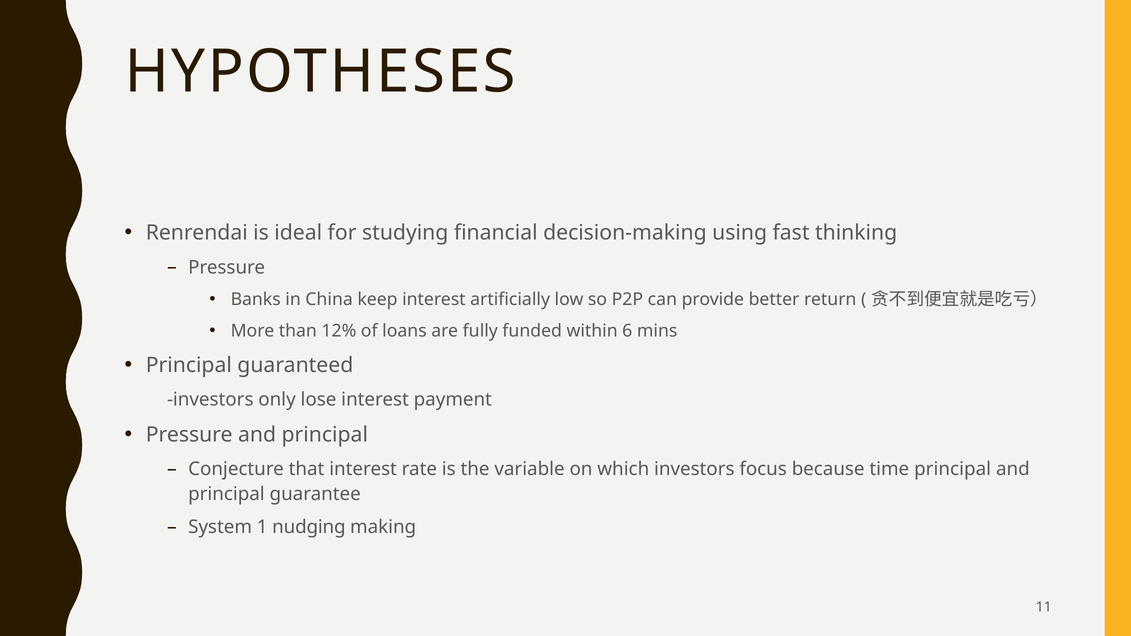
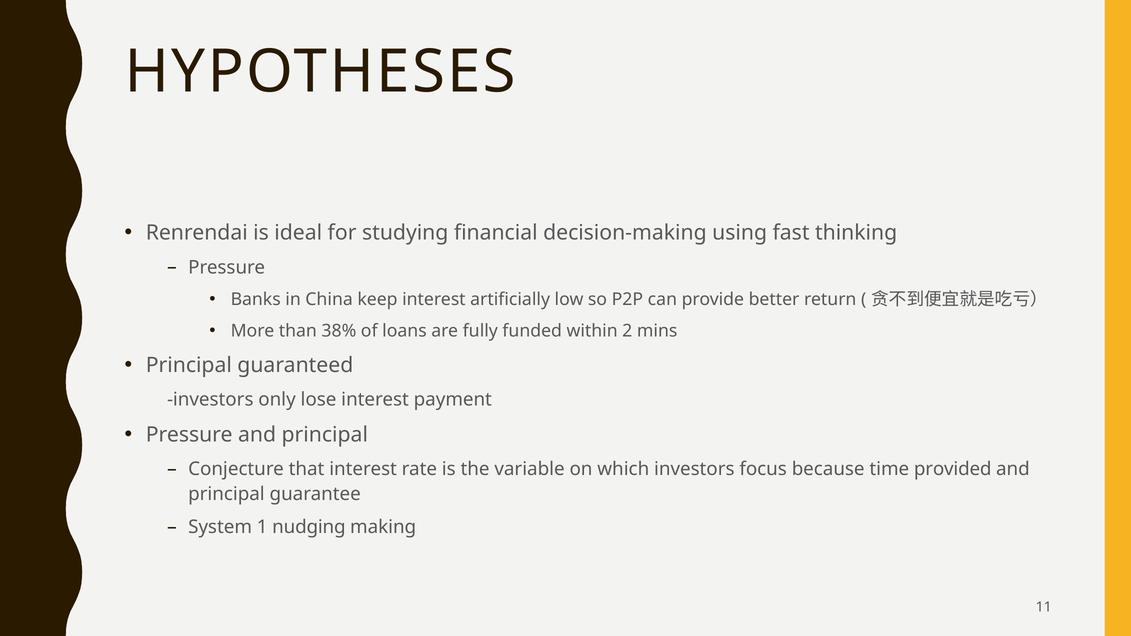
12%: 12% -> 38% (339, 331)
6: 6 -> 2 (627, 331)
time principal: principal -> provided (953, 469)
